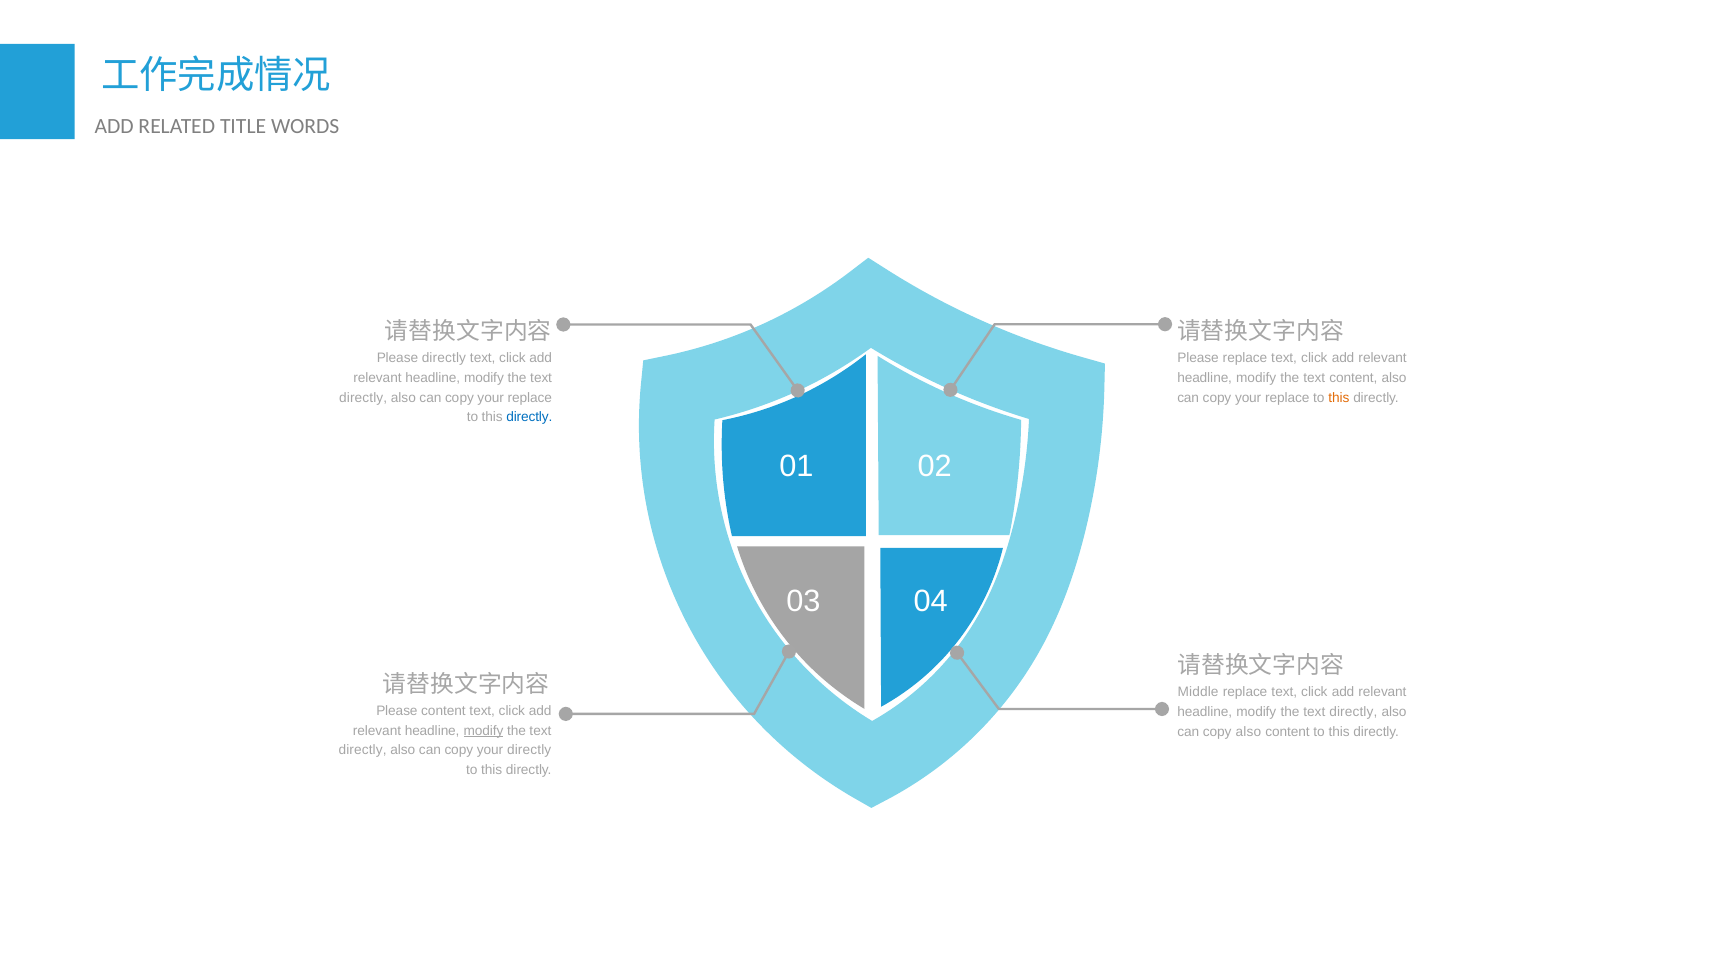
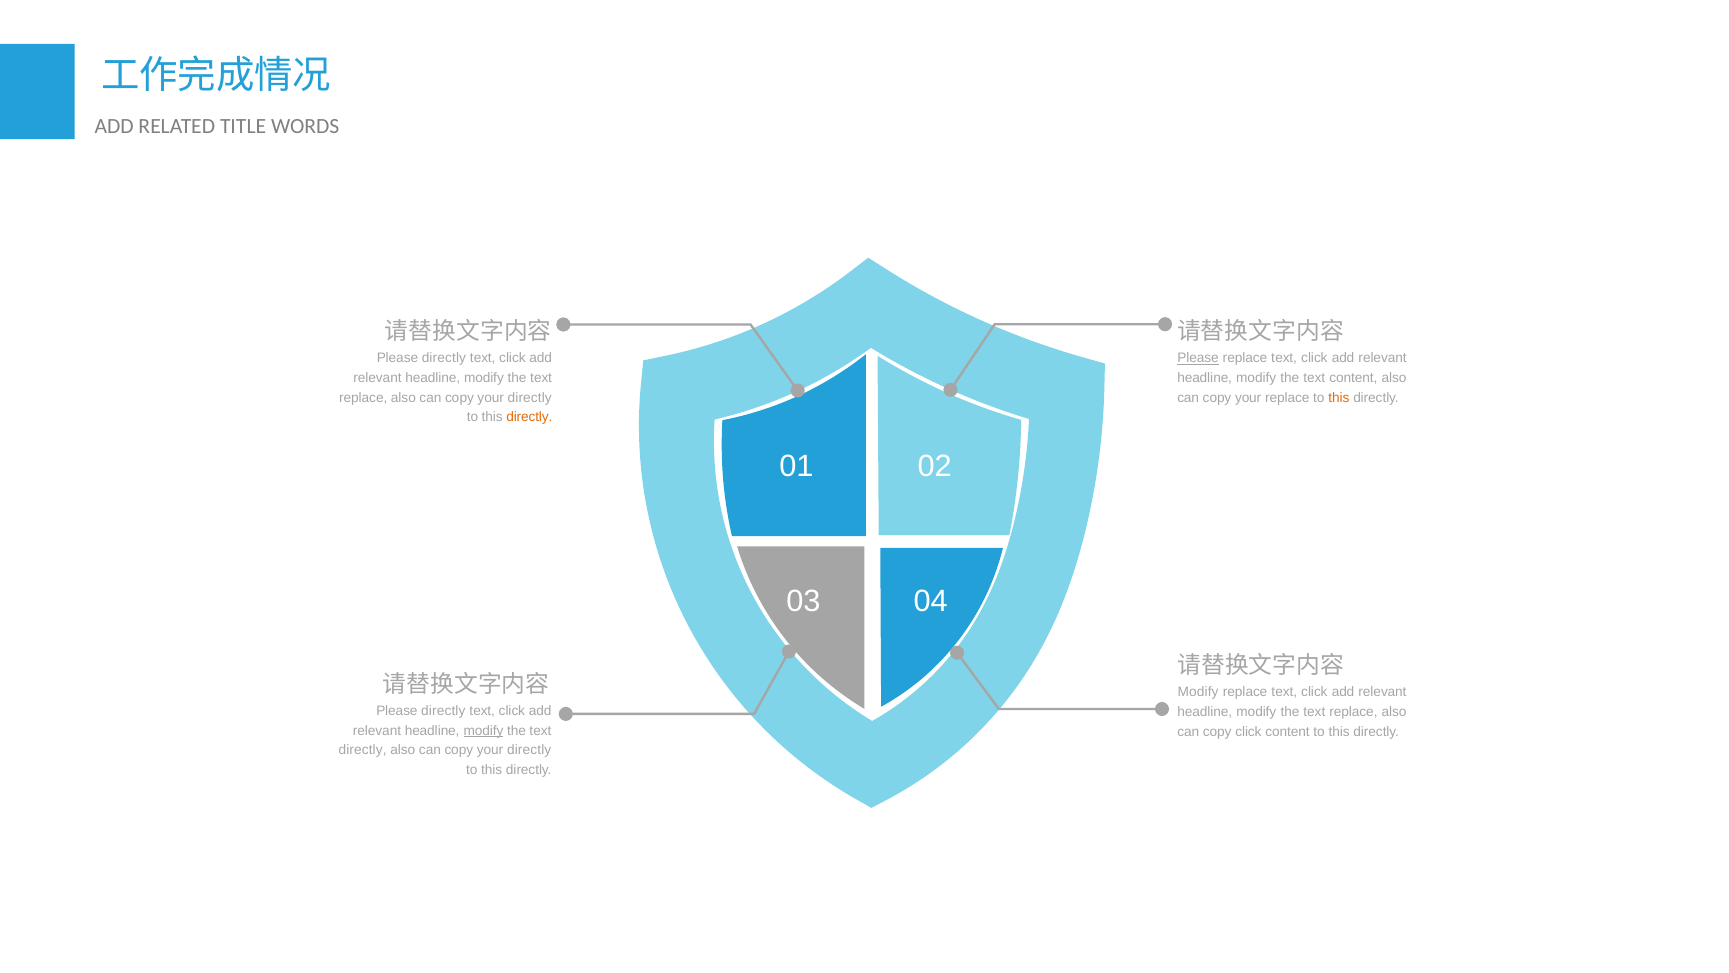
Please underline: none -> present (1198, 358)
directly: directly -> replace (363, 397)
replace: replace -> directly (530, 397)
directly colour: blue -> orange (529, 417)
Middle: Middle -> Modify (1198, 692)
content: content -> directly (443, 711)
directly: directly -> replace (1353, 712)
copy also: also -> click (1248, 731)
